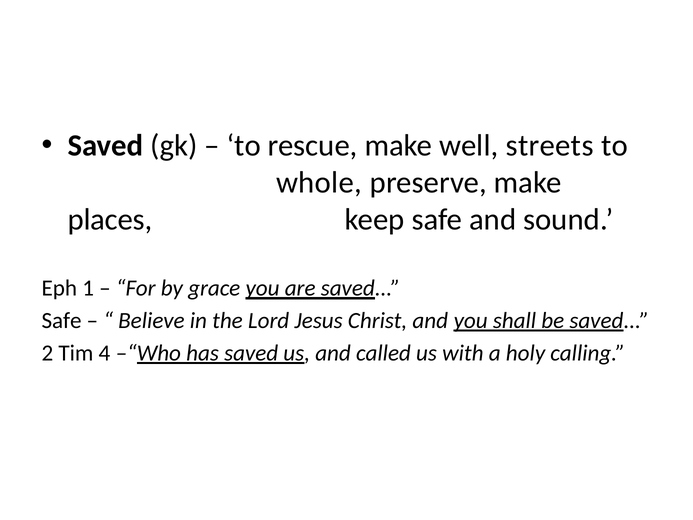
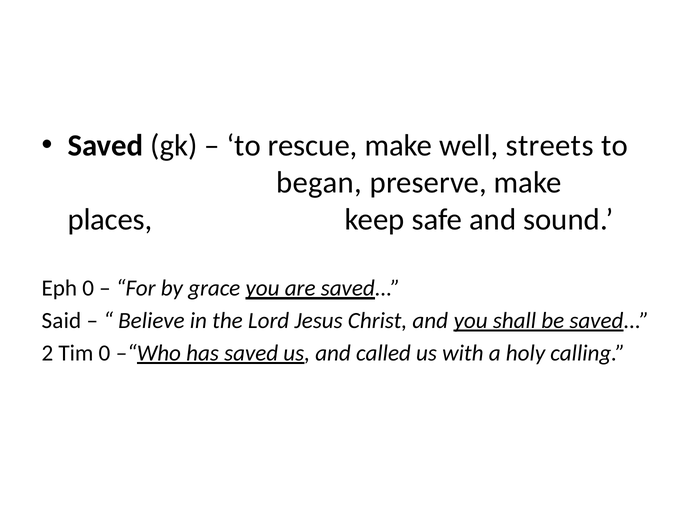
whole: whole -> began (319, 182)
Eph 1: 1 -> 0 (88, 288)
Safe: Safe -> Said (61, 320)
Tim 4: 4 -> 0 (104, 353)
